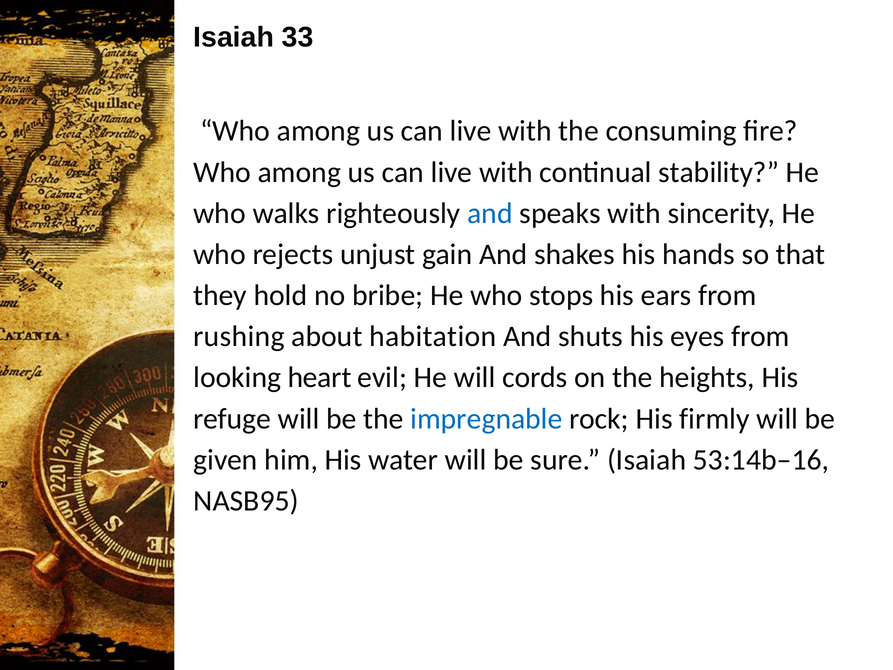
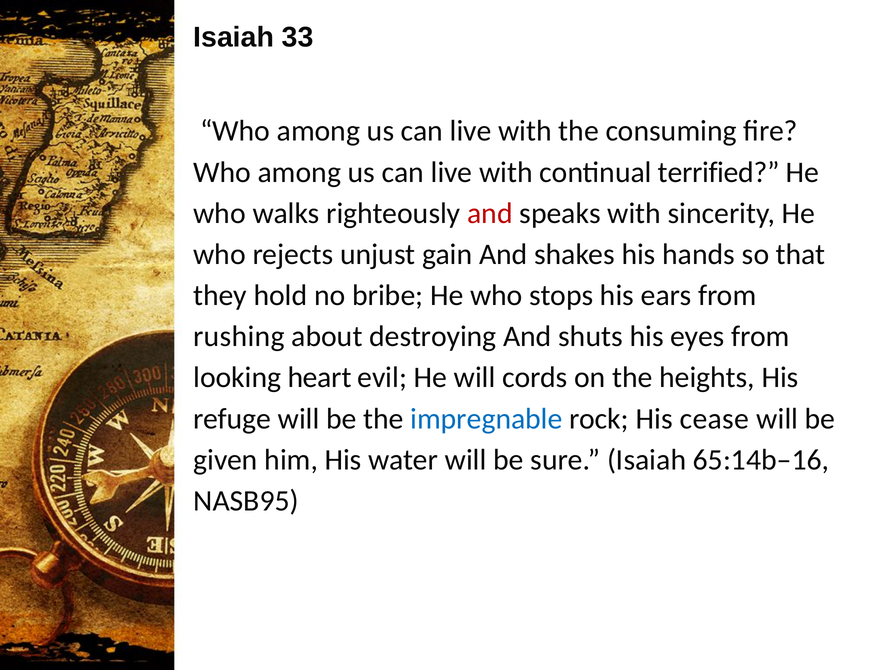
stability: stability -> terrified (719, 172)
and colour: blue -> red (490, 213)
habitation: habitation -> destroying (433, 336)
firmly: firmly -> cease (714, 419)
53:14b–16: 53:14b–16 -> 65:14b–16 (761, 460)
